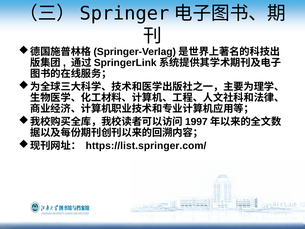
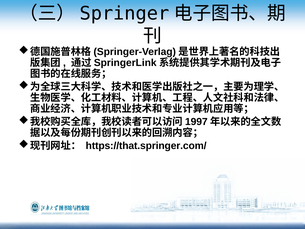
https://list.springer.com/: https://list.springer.com/ -> https://that.springer.com/ (146, 146)
